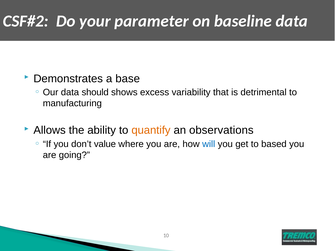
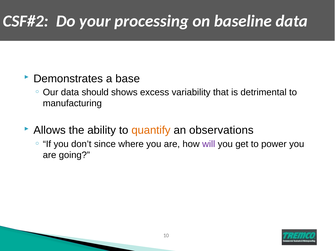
parameter: parameter -> processing (152, 21)
value: value -> since (105, 144)
will colour: blue -> purple (209, 144)
based: based -> power (274, 144)
